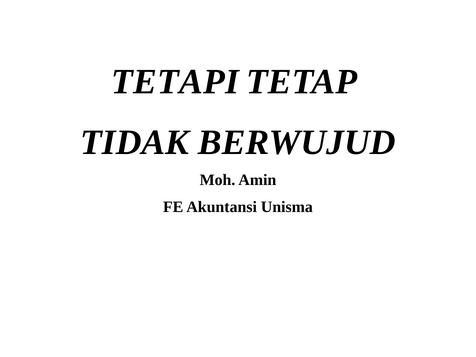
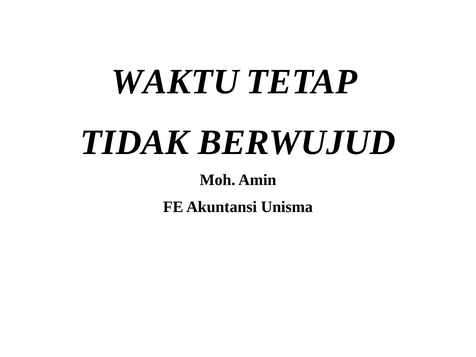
TETAPI: TETAPI -> WAKTU (175, 82)
